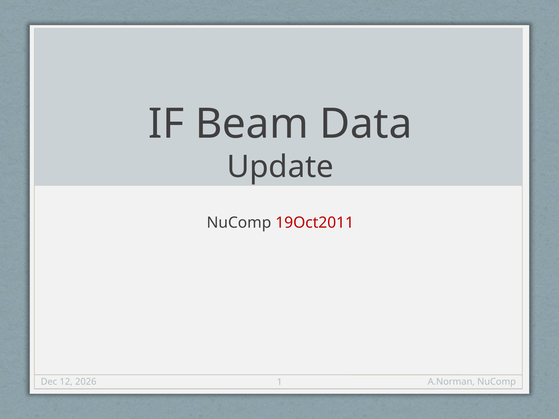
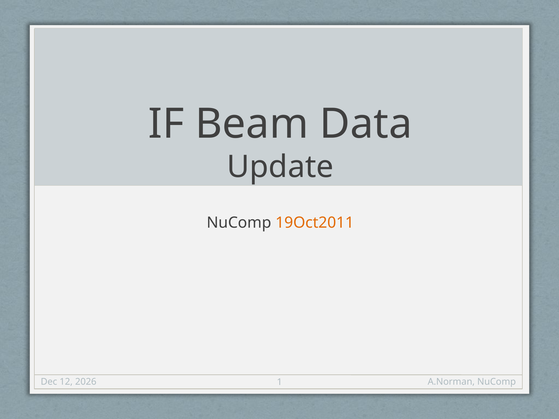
19Oct2011 colour: red -> orange (315, 223)
